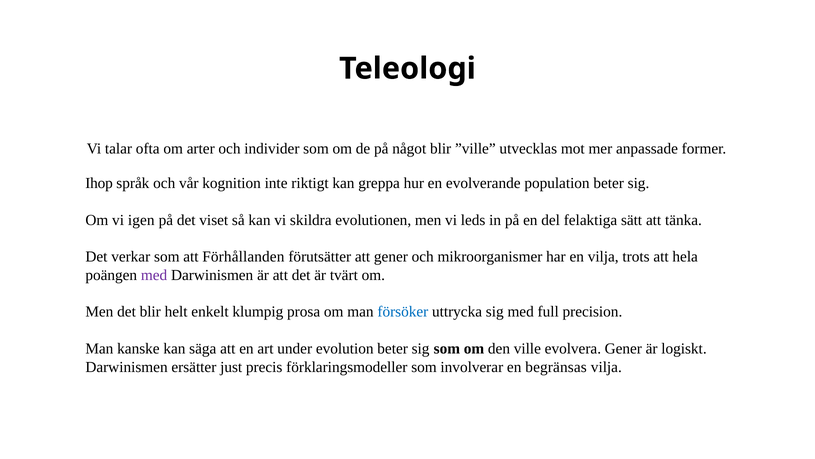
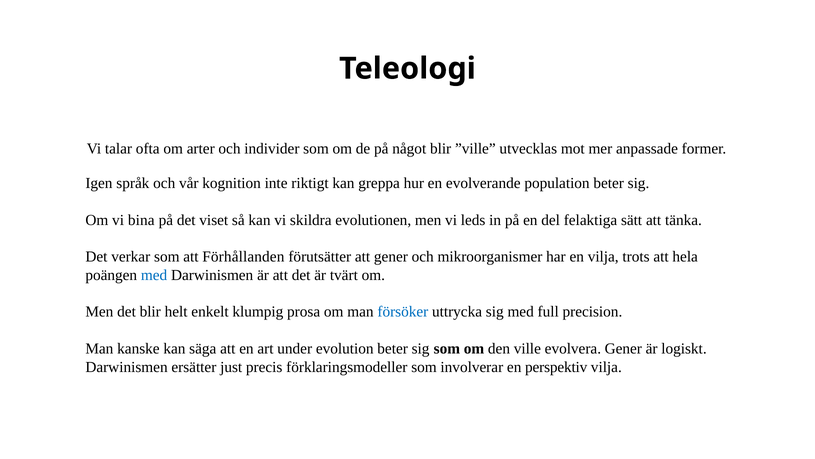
Ihop: Ihop -> Igen (99, 183)
igen: igen -> bina (141, 220)
med colour: purple -> blue (154, 275)
begränsas: begränsas -> perspektiv (556, 367)
